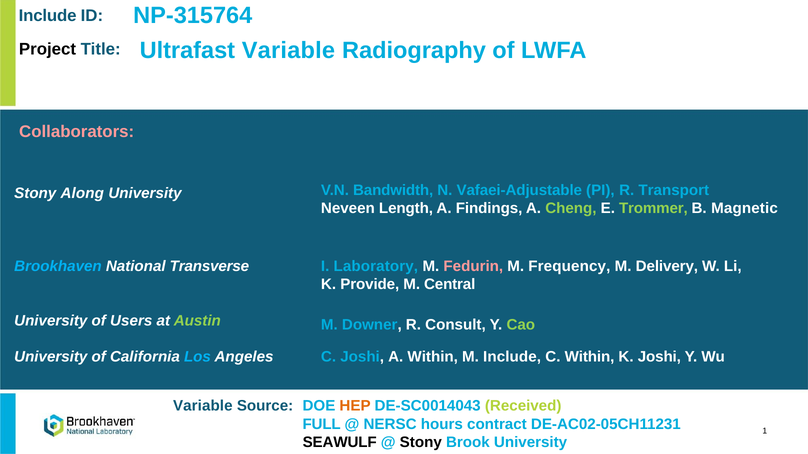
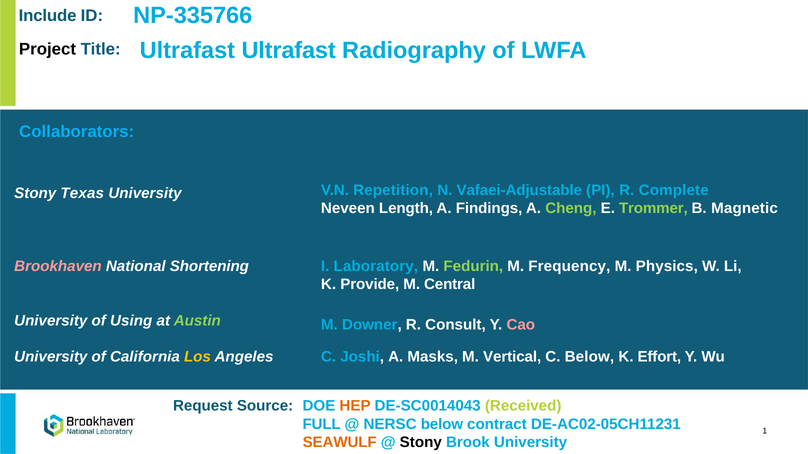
NP-315764: NP-315764 -> NP-335766 (193, 15)
Ultrafast Variable: Variable -> Ultrafast (289, 50)
Collaborators colour: pink -> light blue (77, 132)
Bandwidth: Bandwidth -> Repetition (393, 190)
Transport: Transport -> Complete (674, 190)
Along: Along -> Texas (82, 194)
Brookhaven colour: light blue -> pink (58, 266)
Transverse: Transverse -> Shortening (209, 266)
Fedurin colour: pink -> light green (473, 267)
Delivery: Delivery -> Physics (667, 267)
Users: Users -> Using (131, 321)
Cao colour: light green -> pink (521, 325)
A Within: Within -> Masks (433, 357)
M Include: Include -> Vertical (512, 357)
C Within: Within -> Below (589, 357)
K Joshi: Joshi -> Effort (659, 357)
Los colour: light blue -> yellow (197, 357)
Variable: Variable -> Request (203, 406)
NERSC hours: hours -> below (442, 425)
SEAWULF colour: black -> orange (340, 443)
